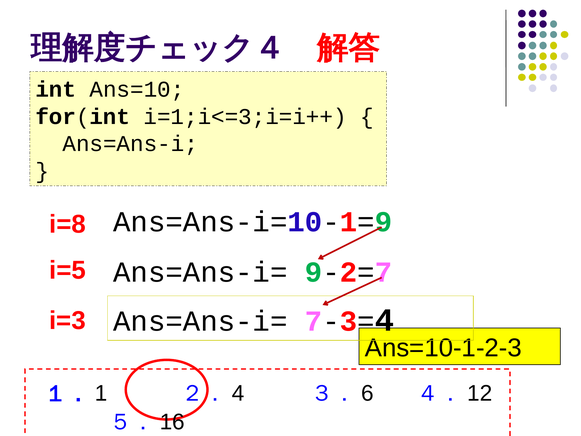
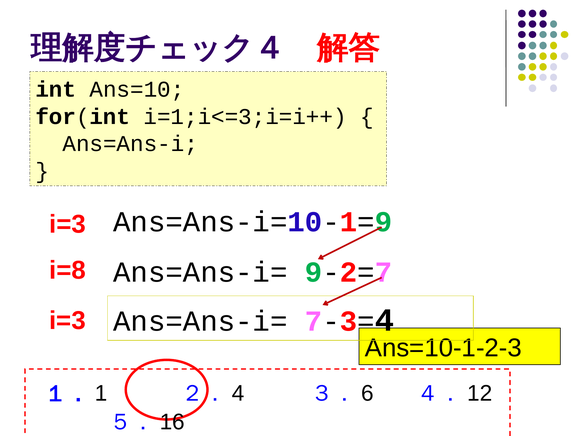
i=8: i=8 -> i=3 (68, 224)
i=5: i=5 -> i=8 (67, 270)
